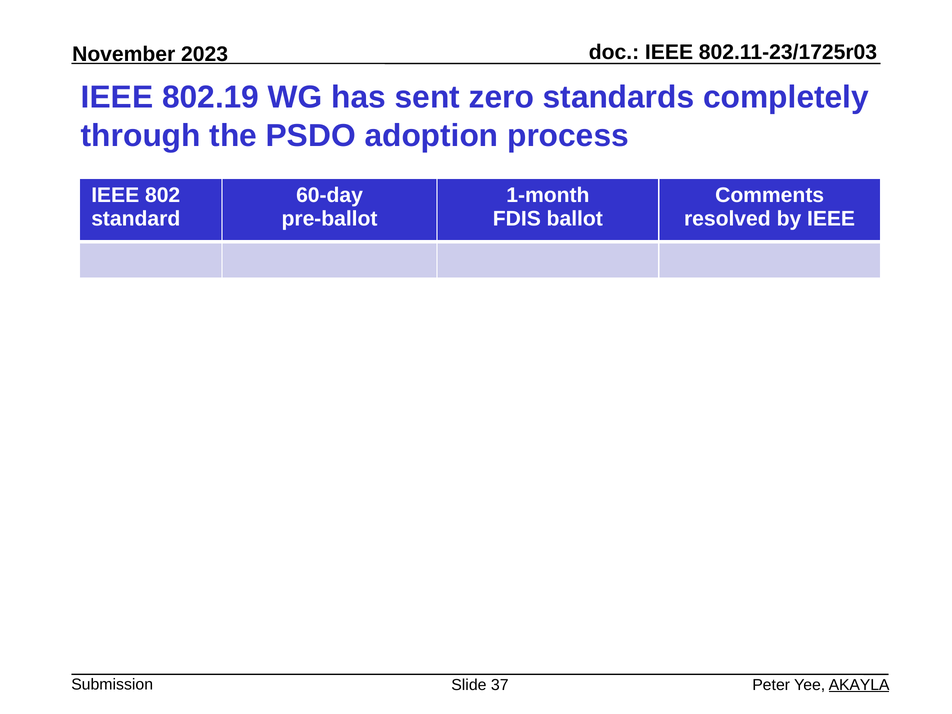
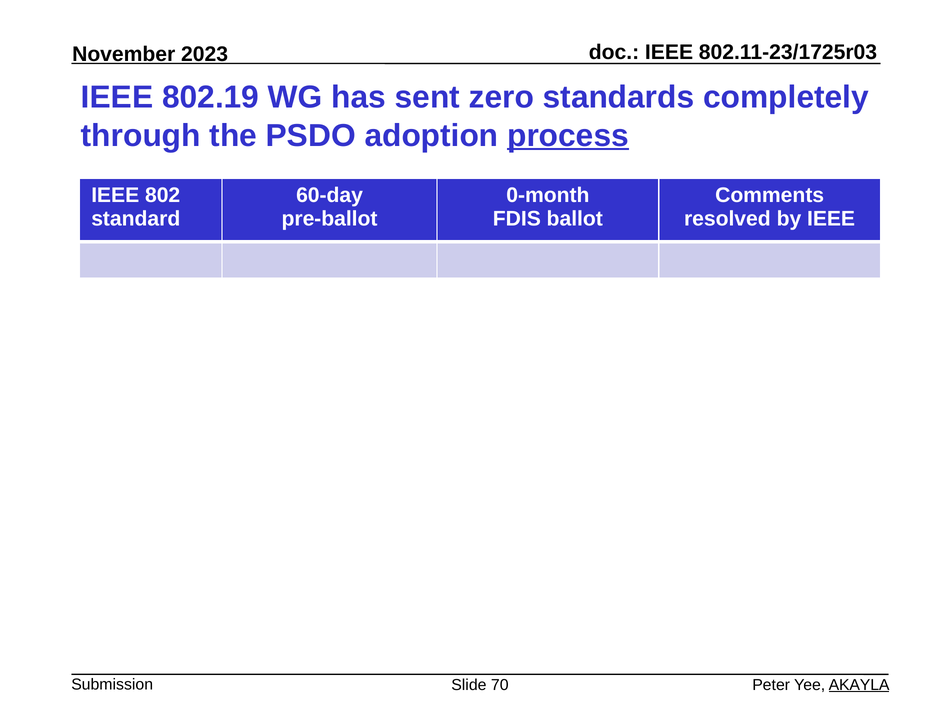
process underline: none -> present (568, 136)
1-month: 1-month -> 0-month (548, 195)
37: 37 -> 70 (500, 685)
